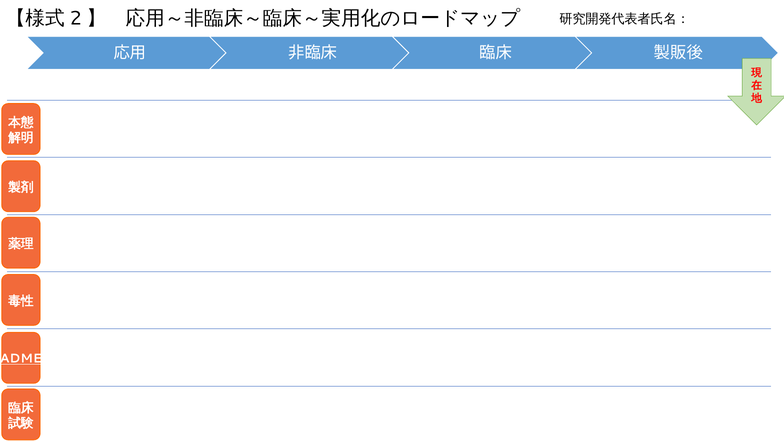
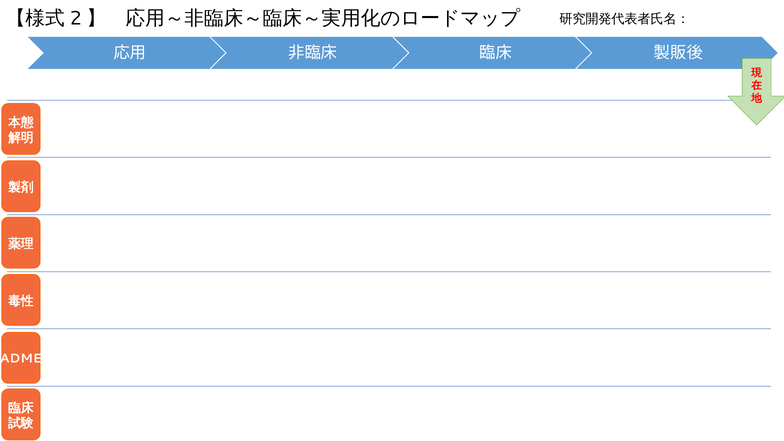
ADME underline: present -> none (21, 359)
